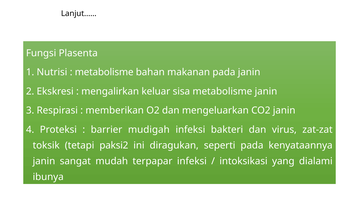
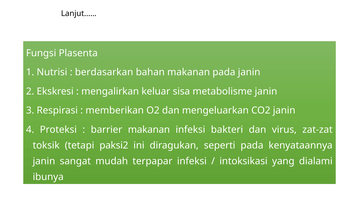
metabolisme: metabolisme -> berdasarkan (104, 72)
barrier mudigah: mudigah -> makanan (149, 130)
